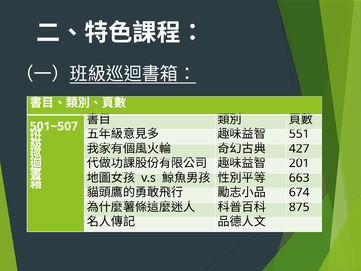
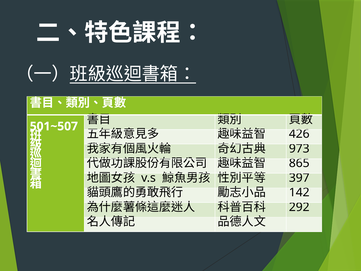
551: 551 -> 426 (299, 134)
427: 427 -> 973 (299, 148)
201: 201 -> 865 (299, 163)
663: 663 -> 397 (299, 178)
674: 674 -> 142 (299, 192)
875: 875 -> 292 (299, 207)
